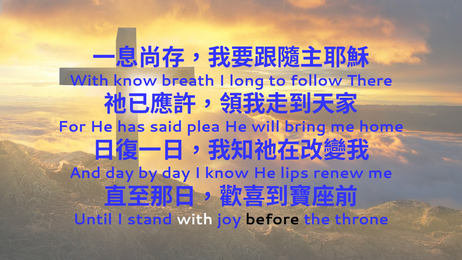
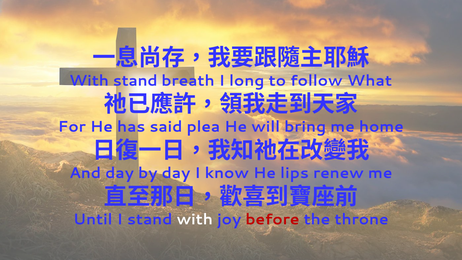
With know: know -> stand (135, 81)
There: There -> What (370, 81)
before colour: black -> red (272, 219)
